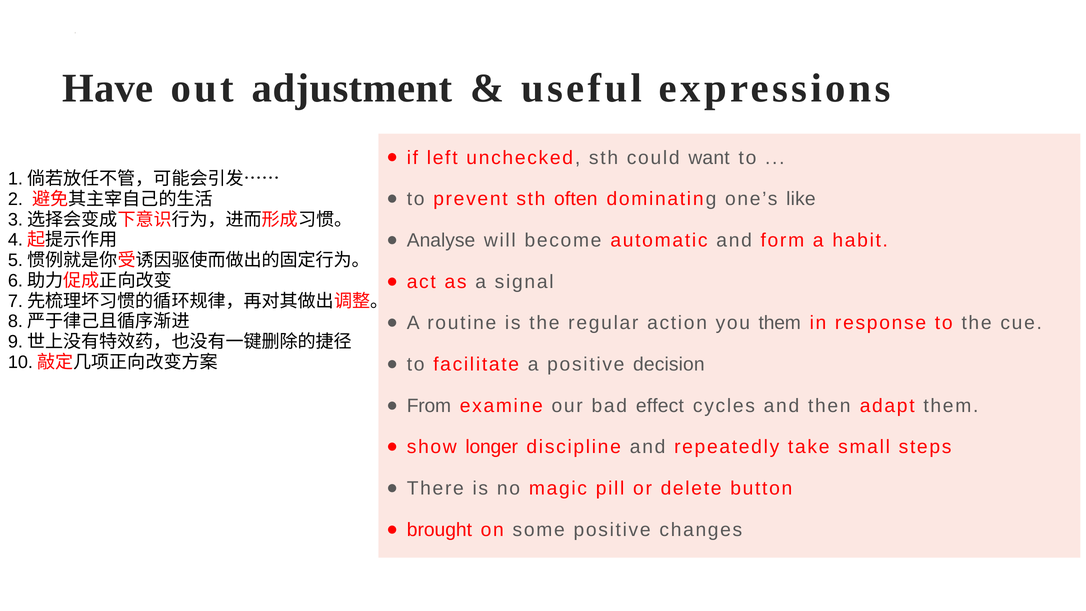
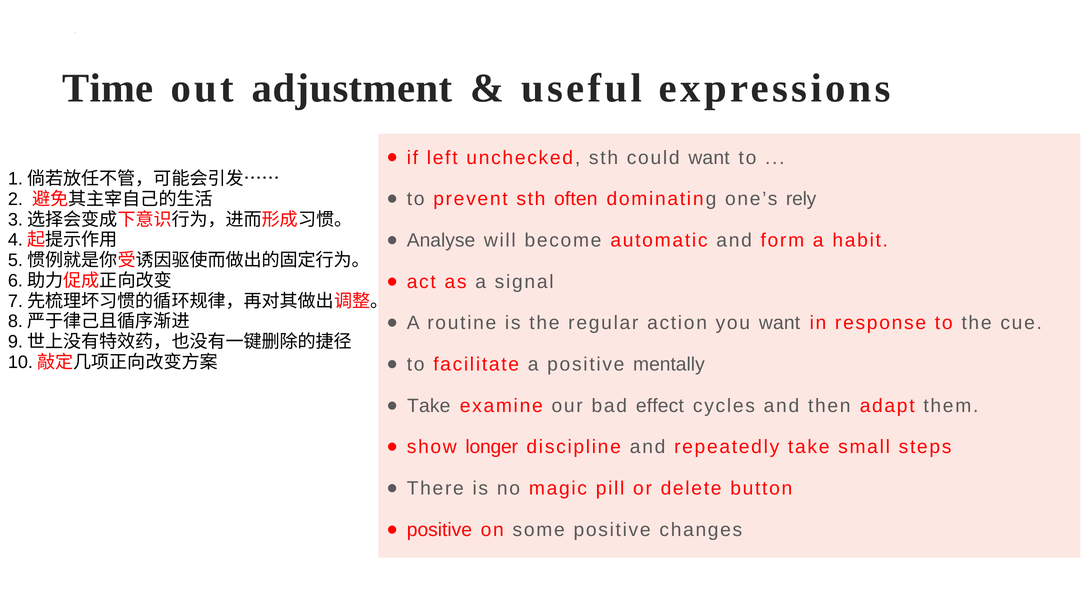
Have: Have -> Time (108, 88)
like: like -> rely (801, 199)
you them: them -> want (780, 323)
decision: decision -> mentally (669, 364)
From: From -> Take (429, 406)
brought: brought -> positive (439, 530)
